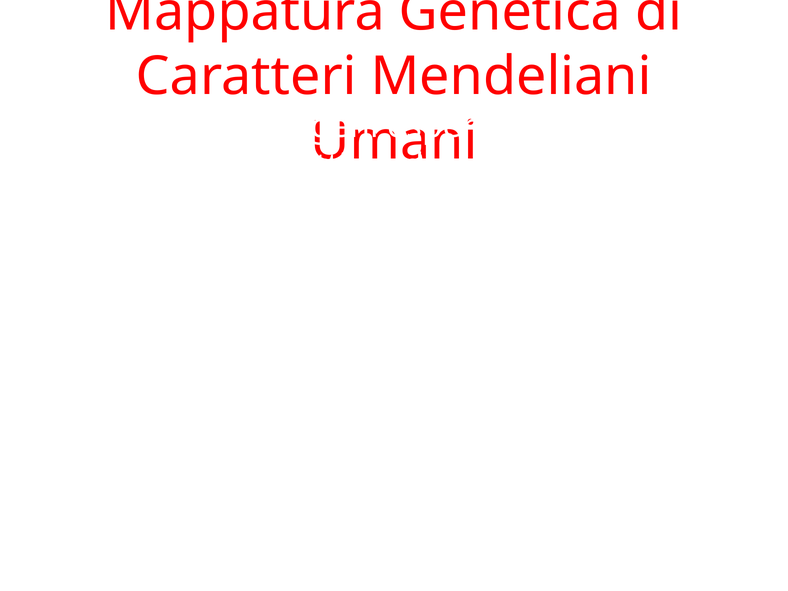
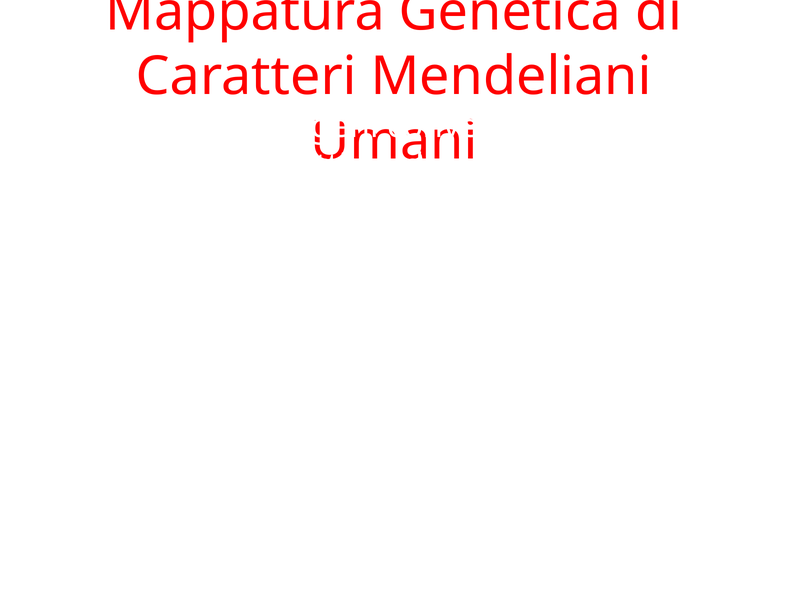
esperimenti: esperimenti -> conversione (481, 126)
